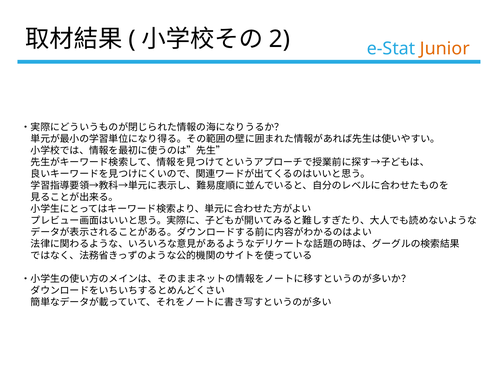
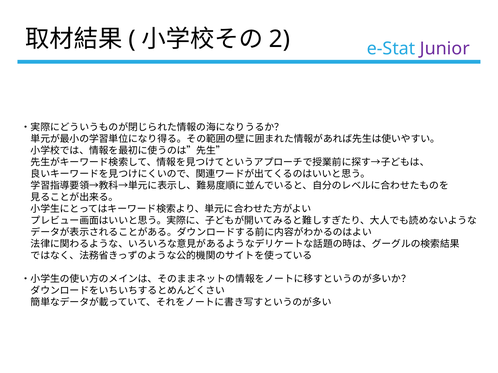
Junior colour: orange -> purple (445, 49)
